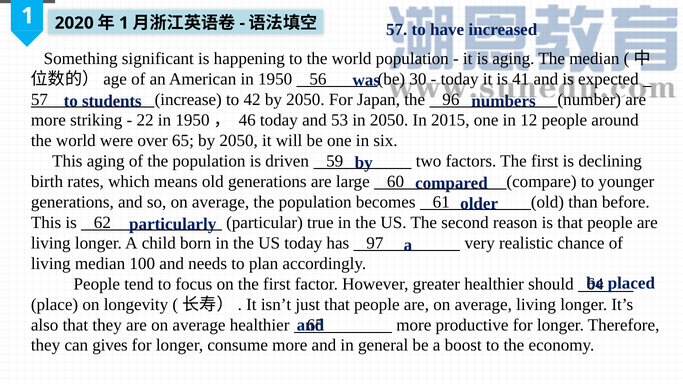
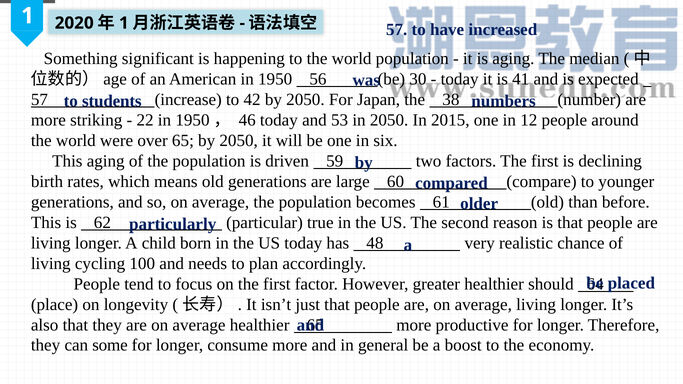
96: 96 -> 38 (451, 100)
97: 97 -> 48 (375, 243)
living median: median -> cycling (100, 263)
gives: gives -> some (110, 345)
